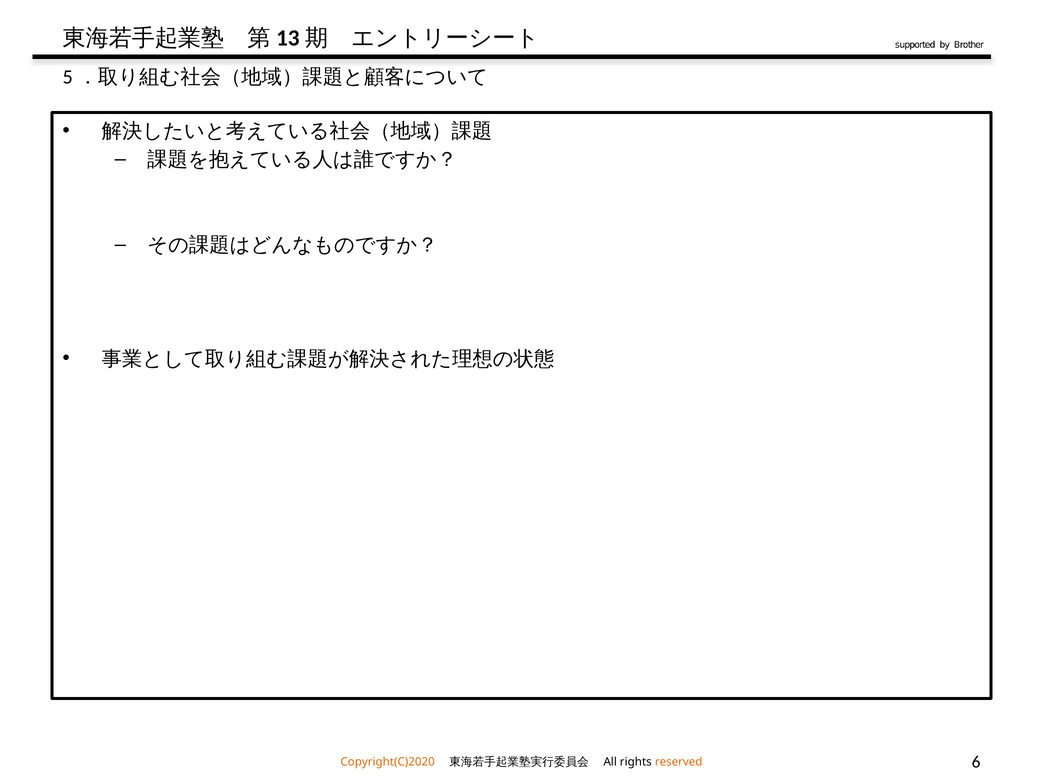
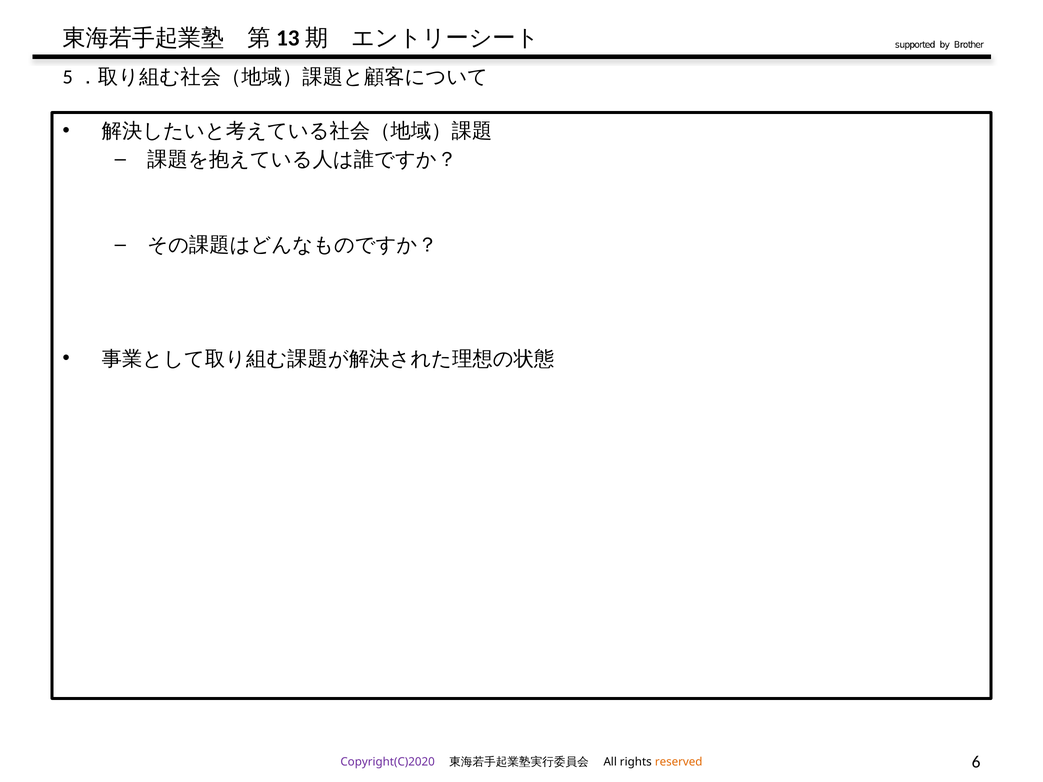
Copyright(C)2020 colour: orange -> purple (388, 762)
